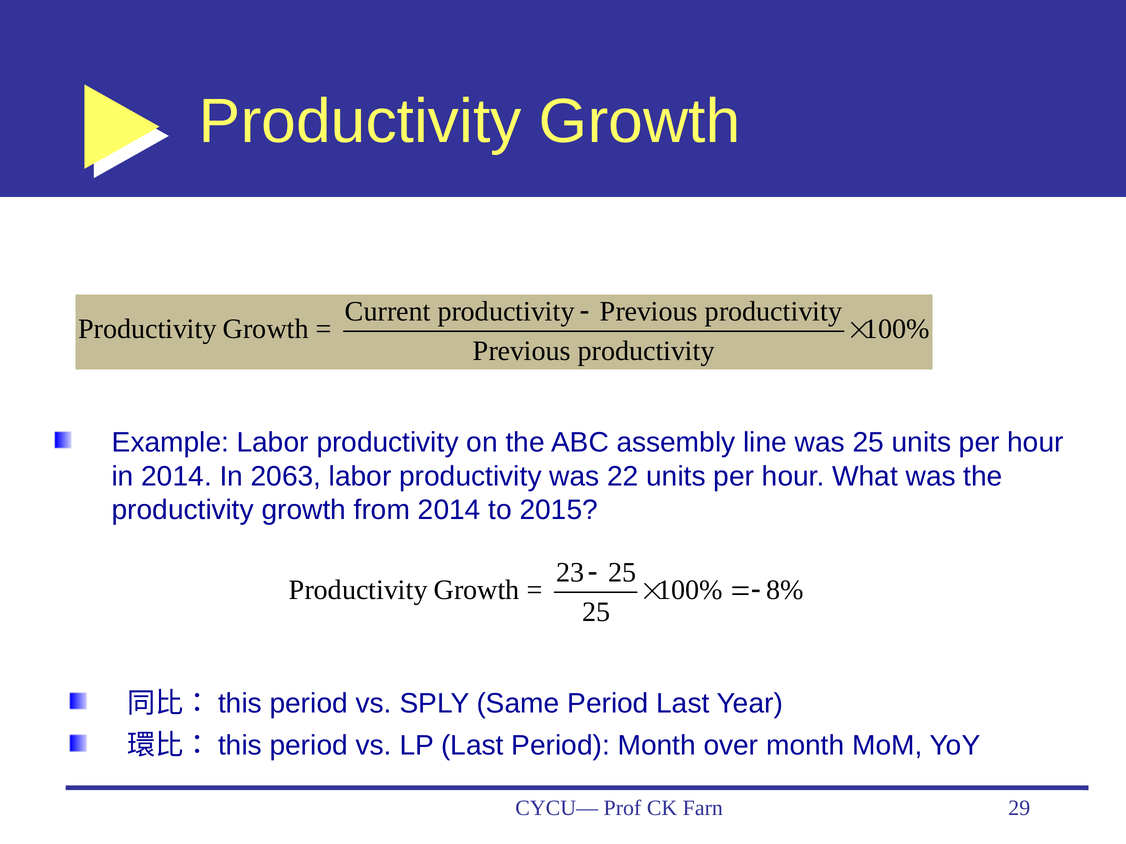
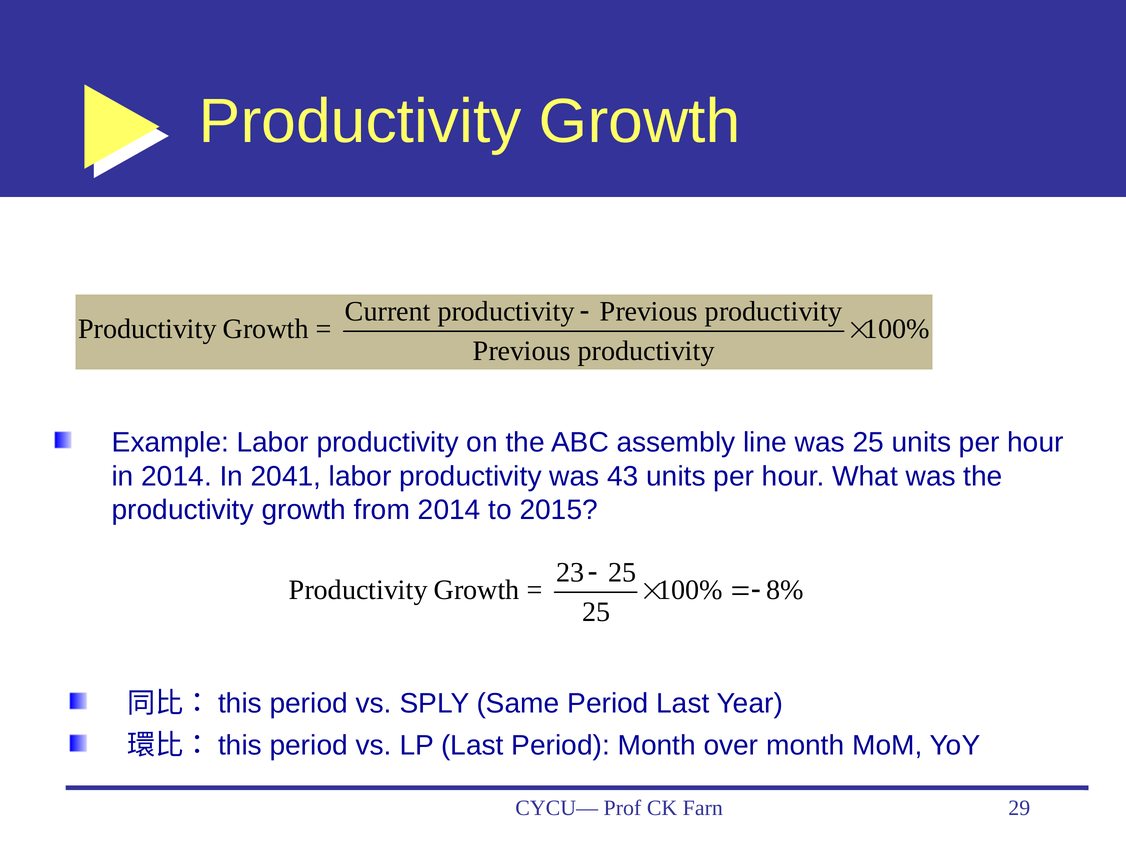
2063: 2063 -> 2041 (286, 477)
22: 22 -> 43 (623, 477)
